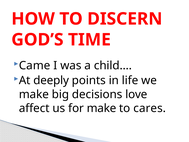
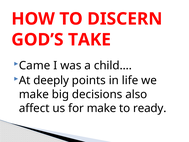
TIME: TIME -> TAKE (89, 40)
love: love -> also (136, 94)
cares: cares -> ready (150, 108)
